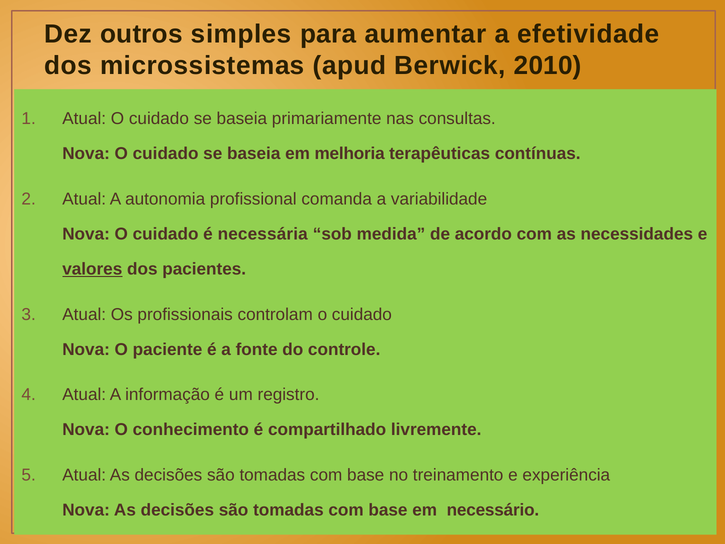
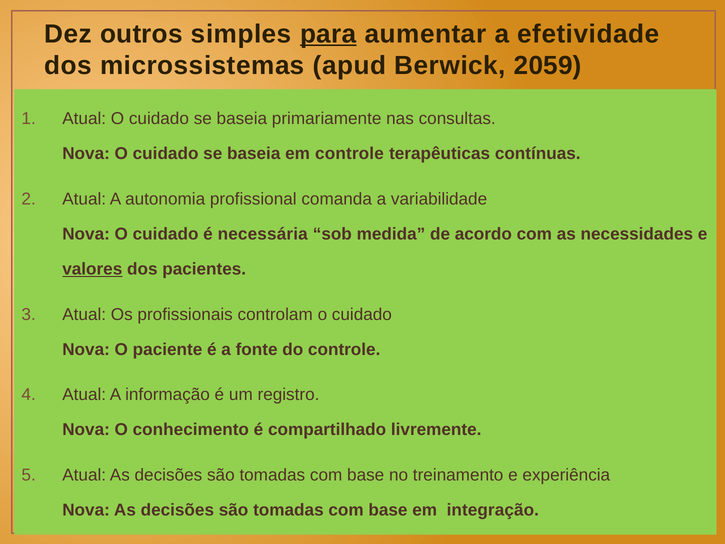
para underline: none -> present (328, 34)
2010: 2010 -> 2059 (548, 65)
em melhoria: melhoria -> controle (349, 154)
necessário: necessário -> integração (493, 510)
